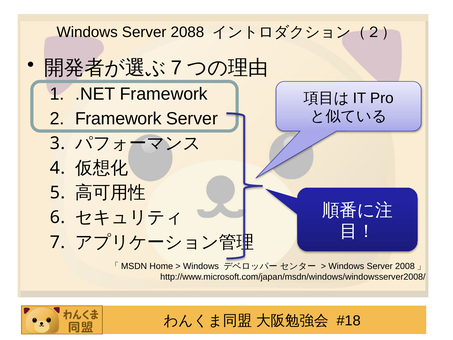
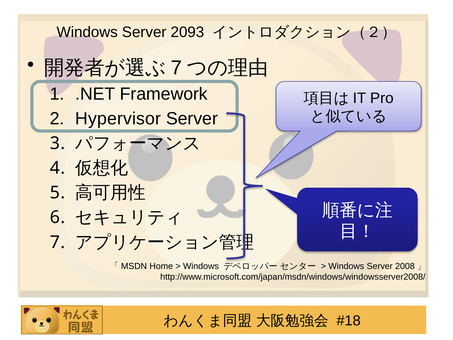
2088: 2088 -> 2093 (187, 32)
Framework: Framework -> Hypervisor (118, 119)
